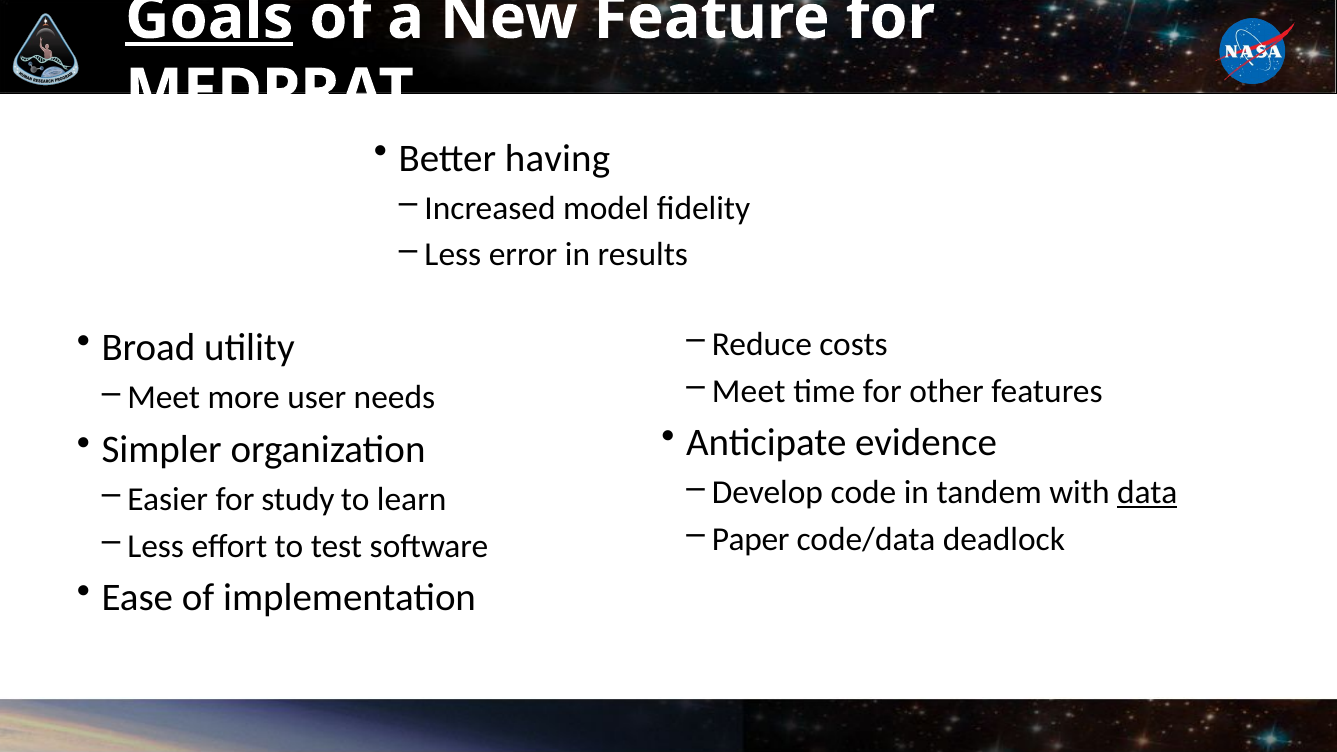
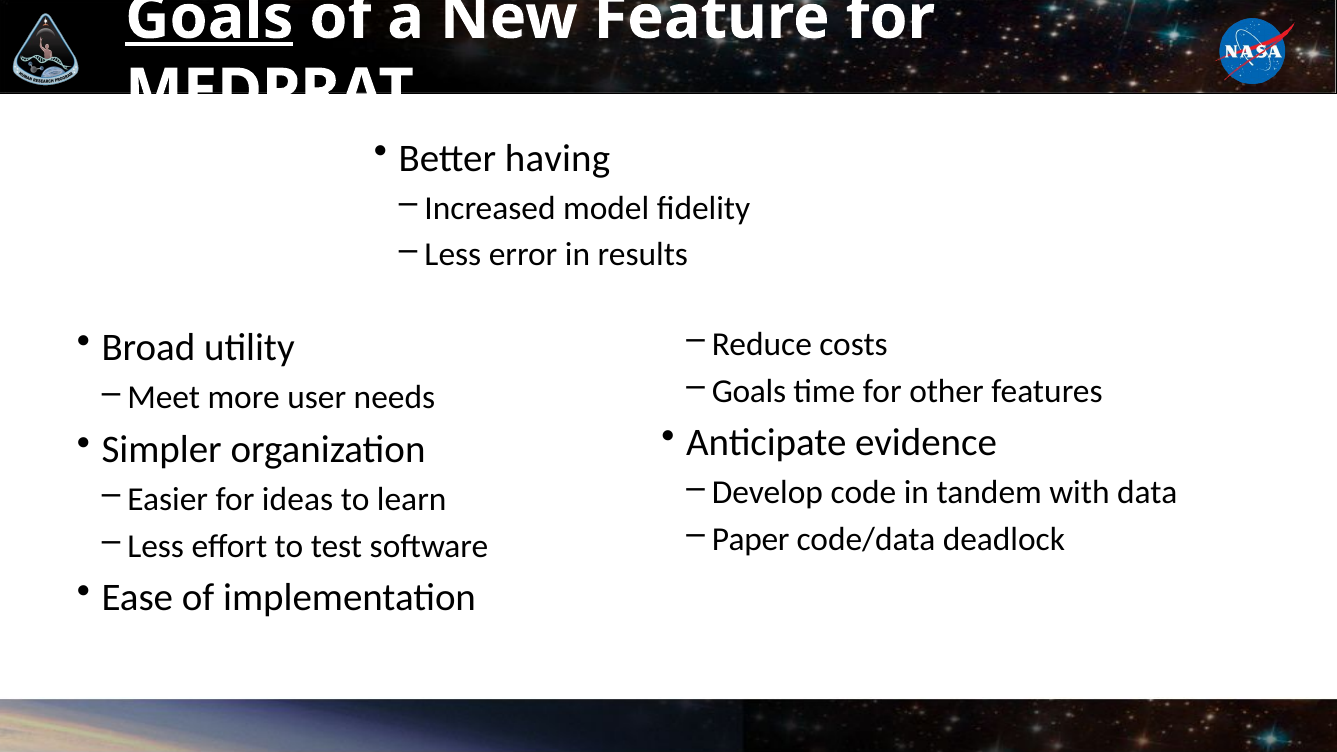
Meet: Meet -> Goals (749, 391)
data underline: present -> none (1147, 493)
study: study -> ideas (298, 499)
